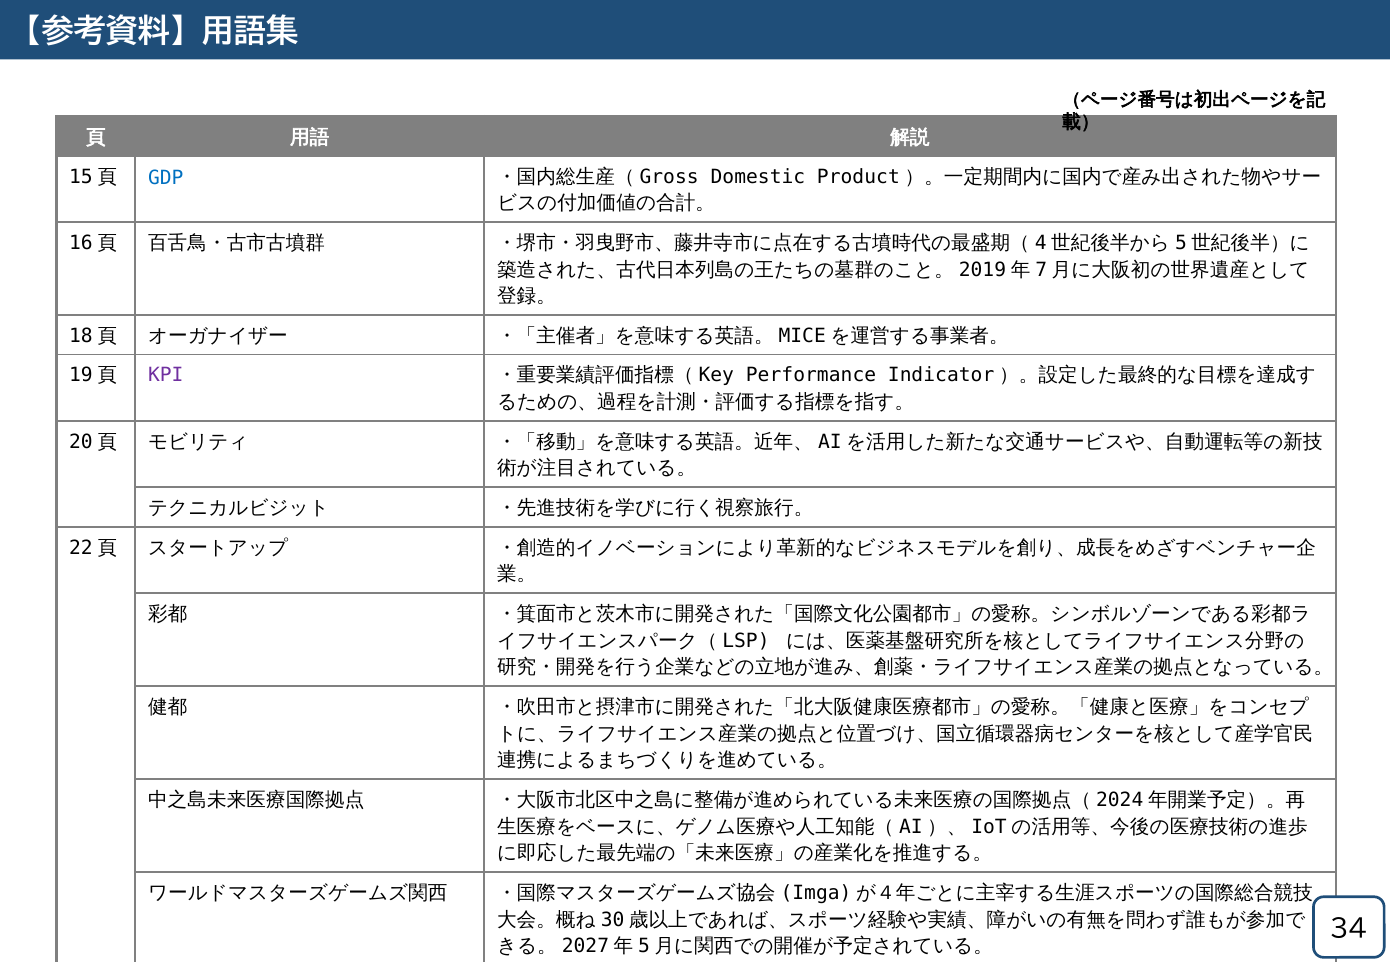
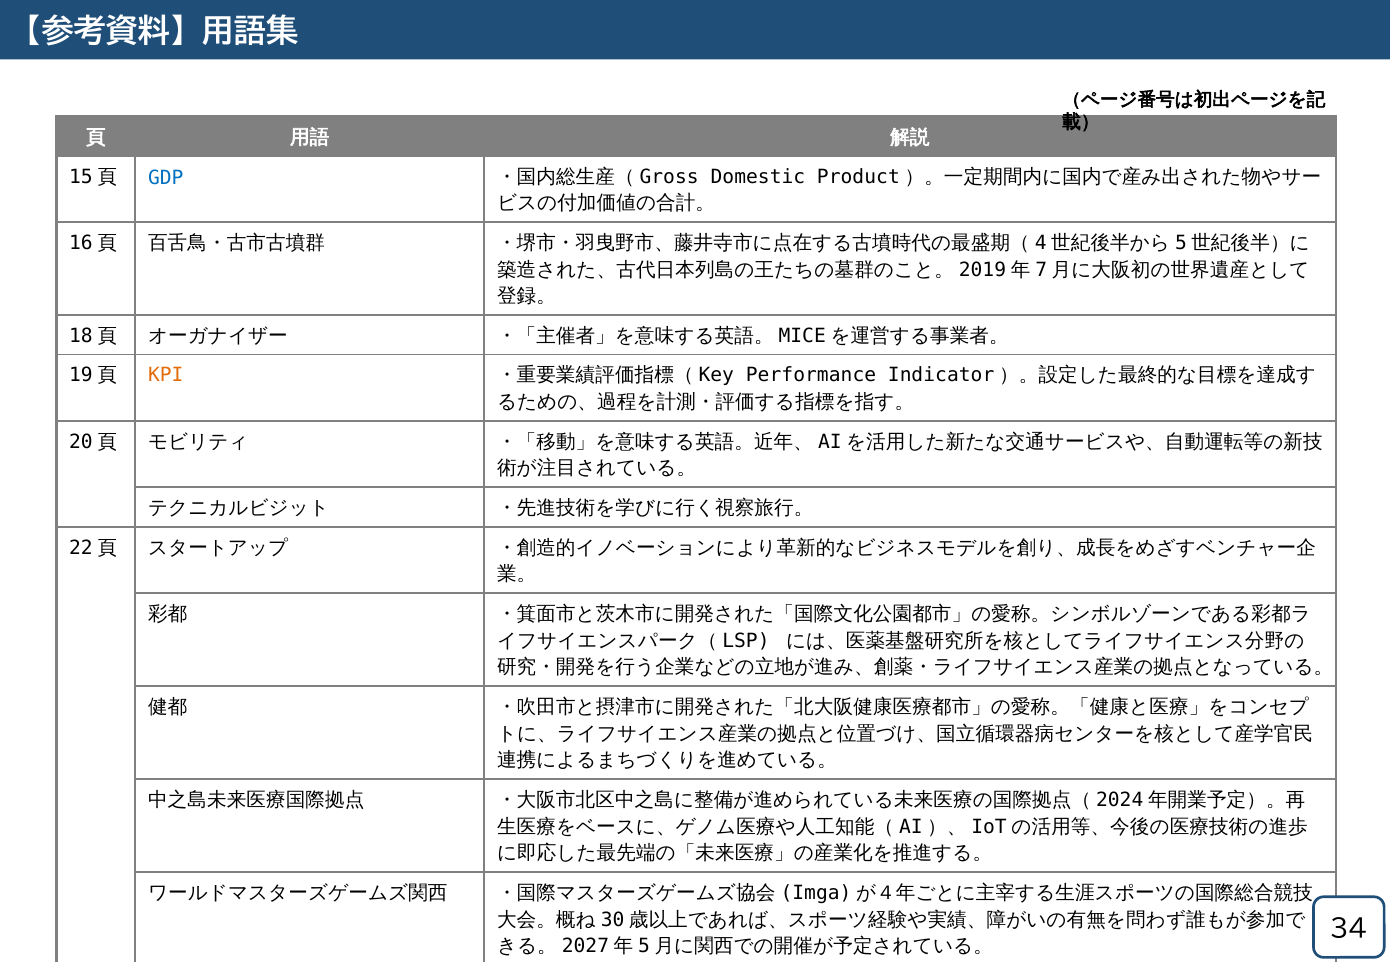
KPI colour: purple -> orange (166, 376)
